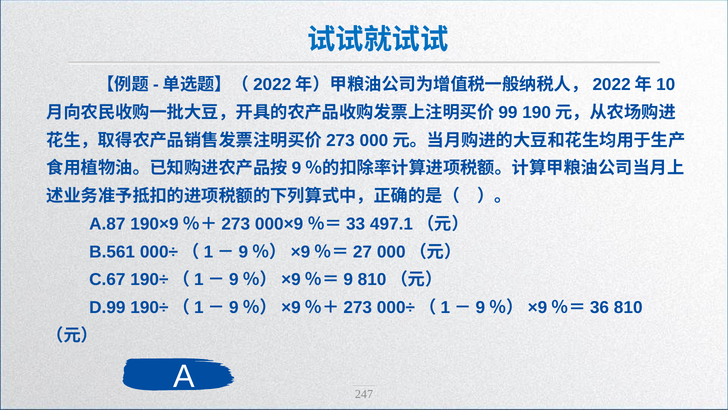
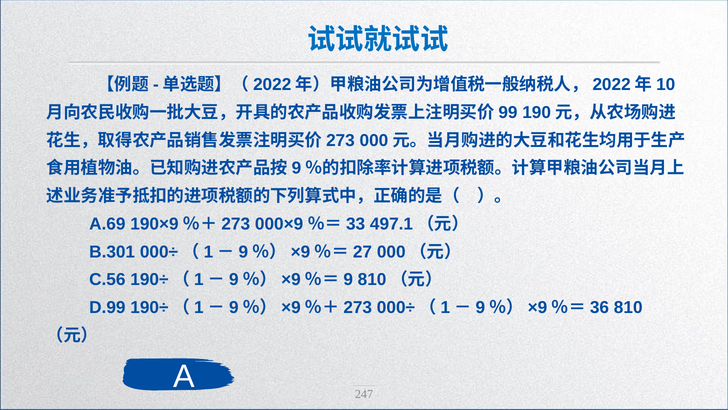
A.87: A.87 -> A.69 (107, 224)
B.561: B.561 -> B.301 (112, 252)
C.67: C.67 -> C.56 (107, 279)
